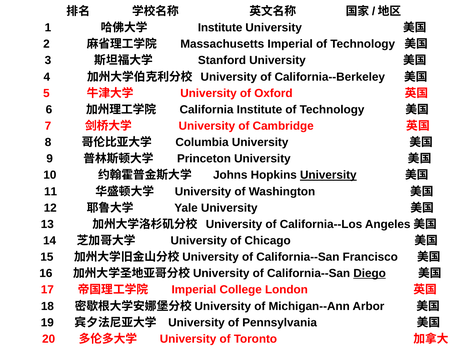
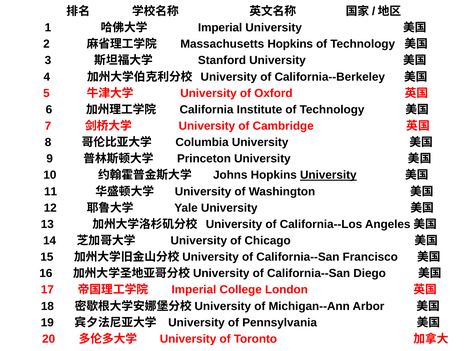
Institute: Institute -> Imperial (220, 28)
Massachusetts Imperial: Imperial -> Hopkins (290, 44)
Diego underline: present -> none (370, 273)
